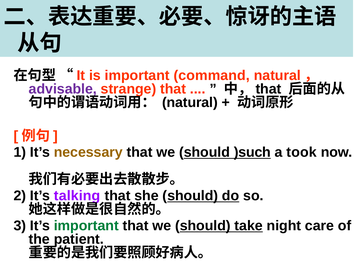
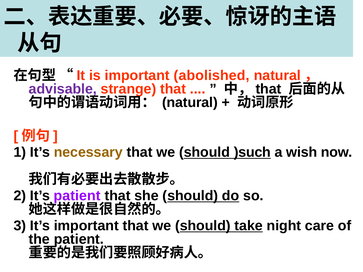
command: command -> abolished (212, 76)
took: took -> wish (302, 152)
It’s talking: talking -> patient (77, 196)
important colour: green -> black (86, 226)
